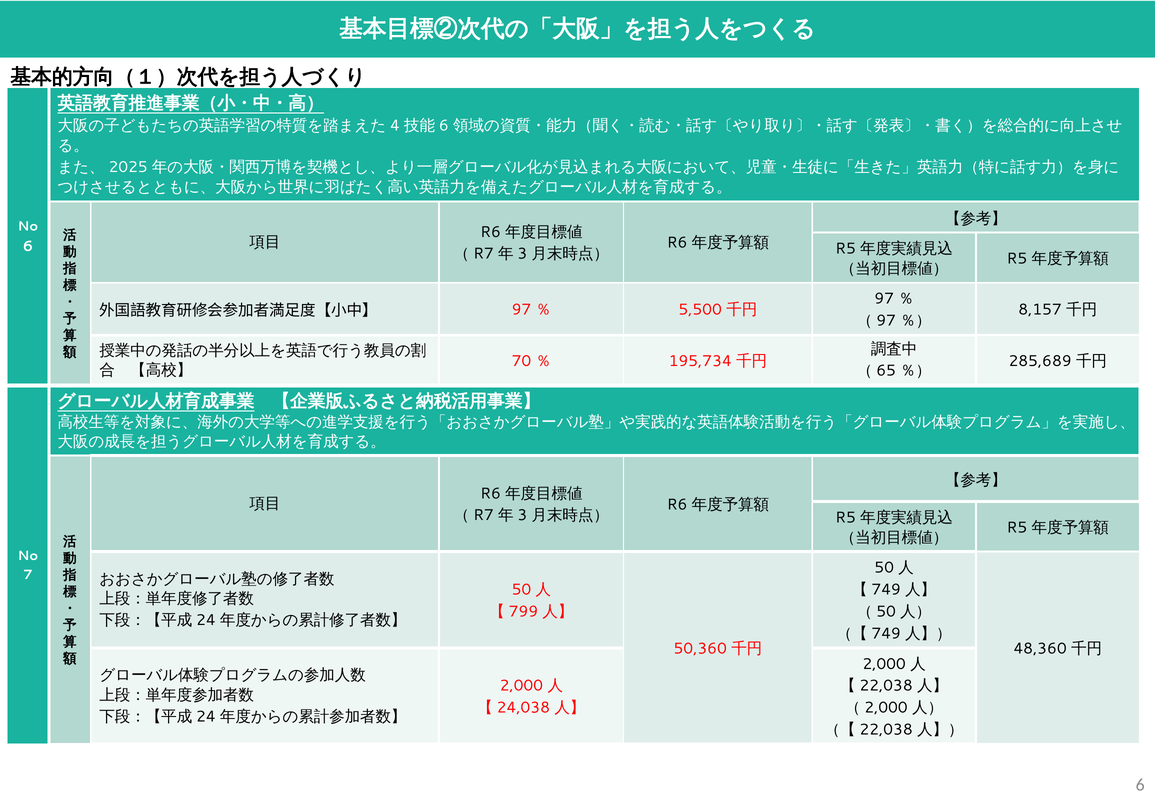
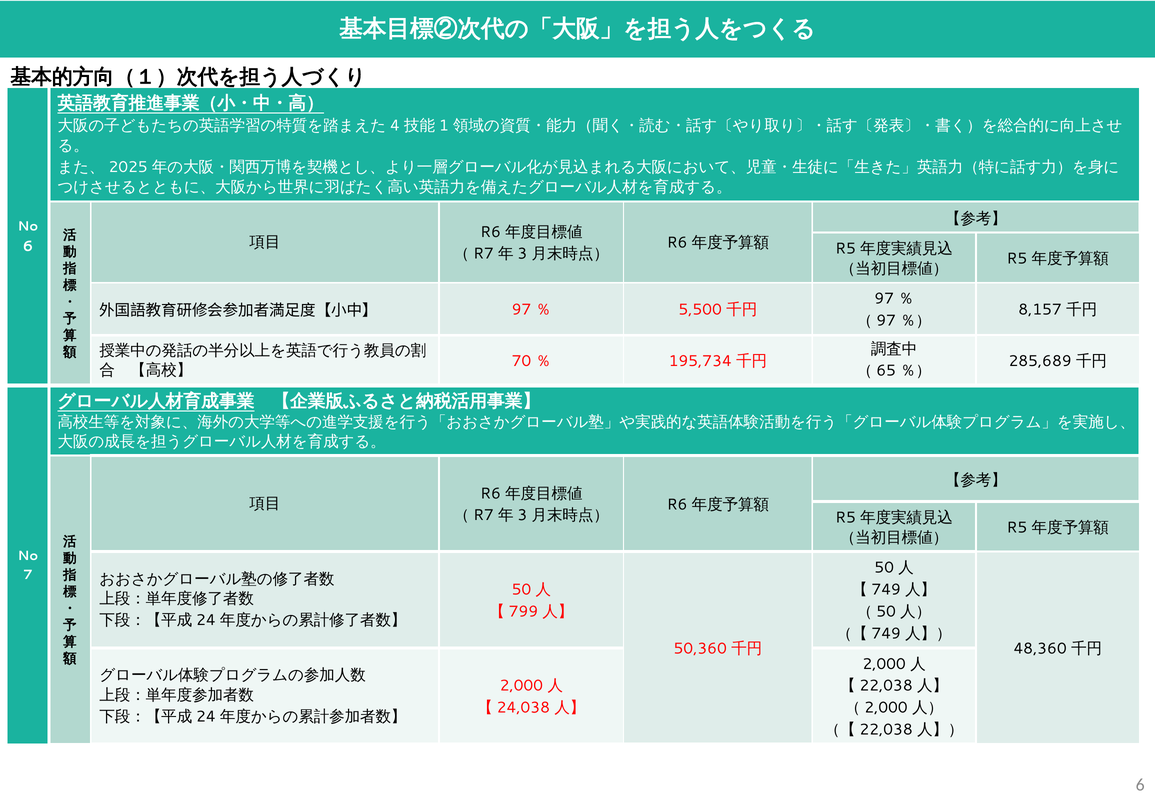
6: 6 -> 1 (444, 126)
